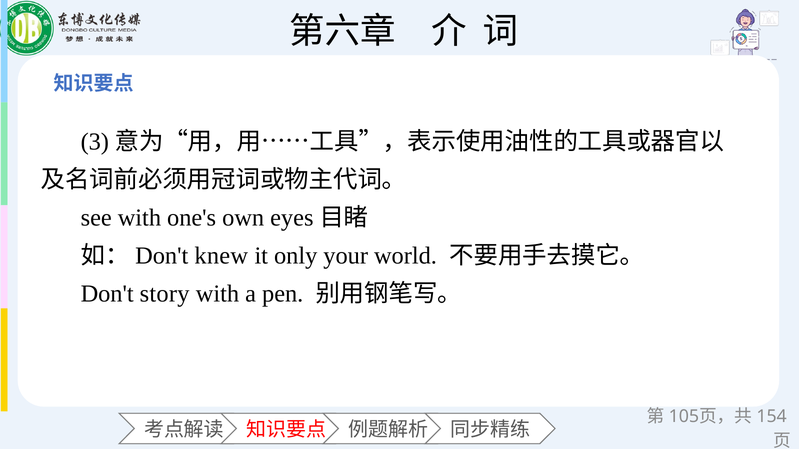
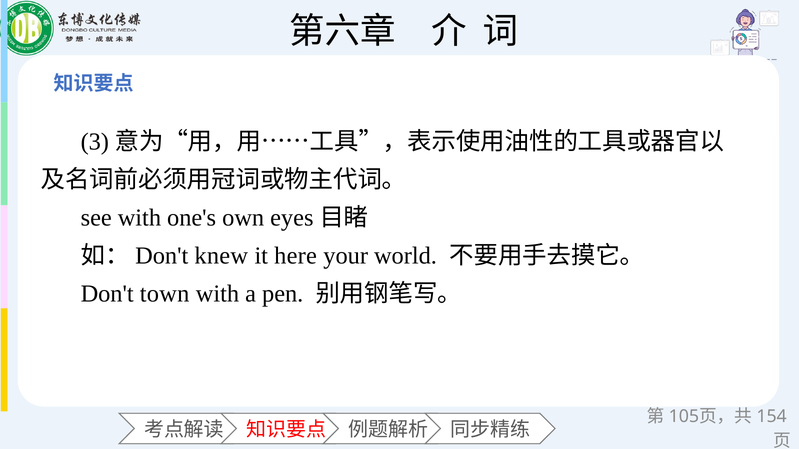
only: only -> here (296, 256)
story: story -> town (165, 294)
